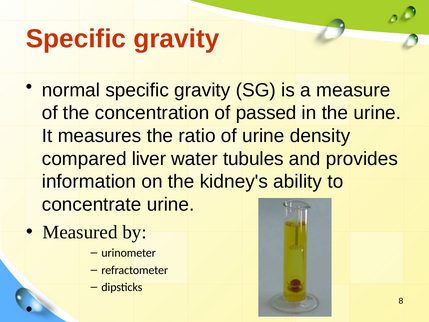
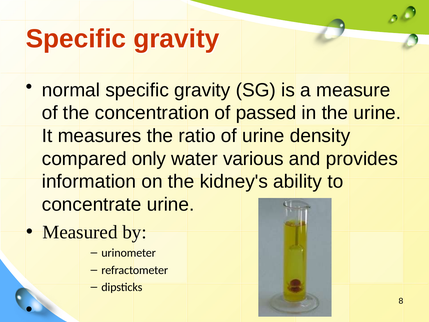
liver: liver -> only (149, 159)
tubules: tubules -> various (253, 159)
